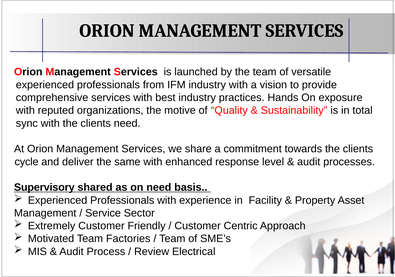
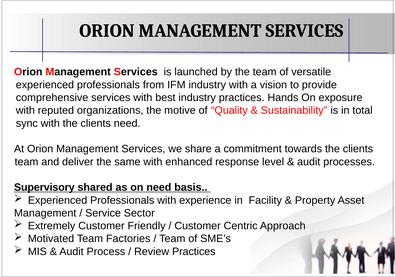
cycle: cycle -> team (26, 162)
Review Electrical: Electrical -> Practices (194, 251)
